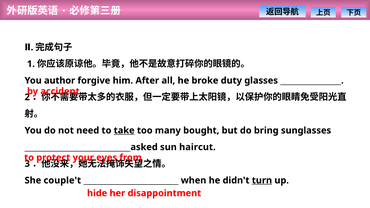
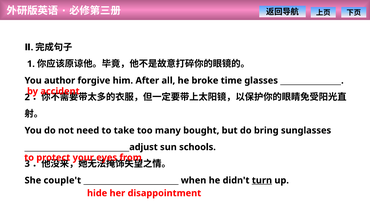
duty: duty -> time (231, 81)
take underline: present -> none (124, 131)
____________________________asked: ____________________________asked -> ____________________________adjust (91, 147)
haircut: haircut -> schools (198, 147)
